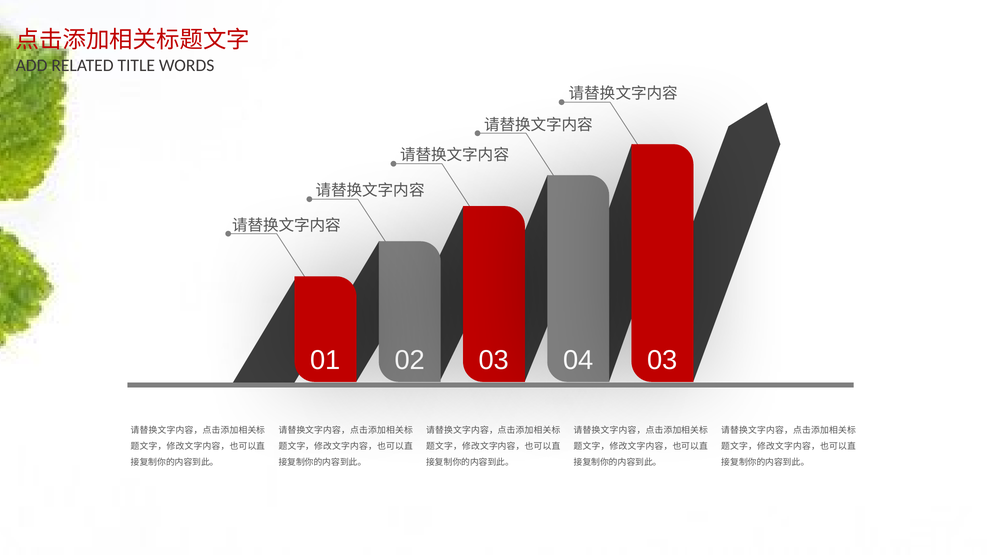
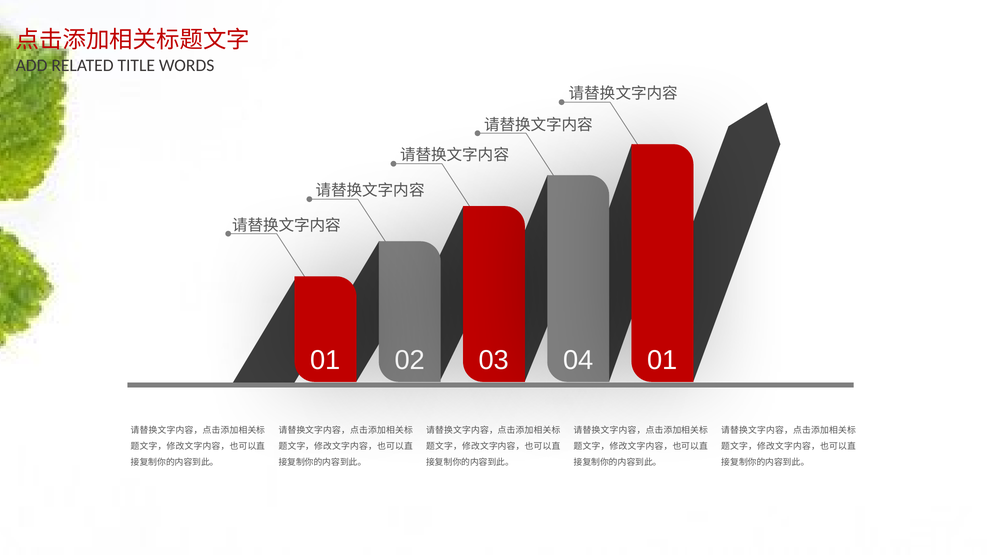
03: 03 -> 01 (662, 360)
